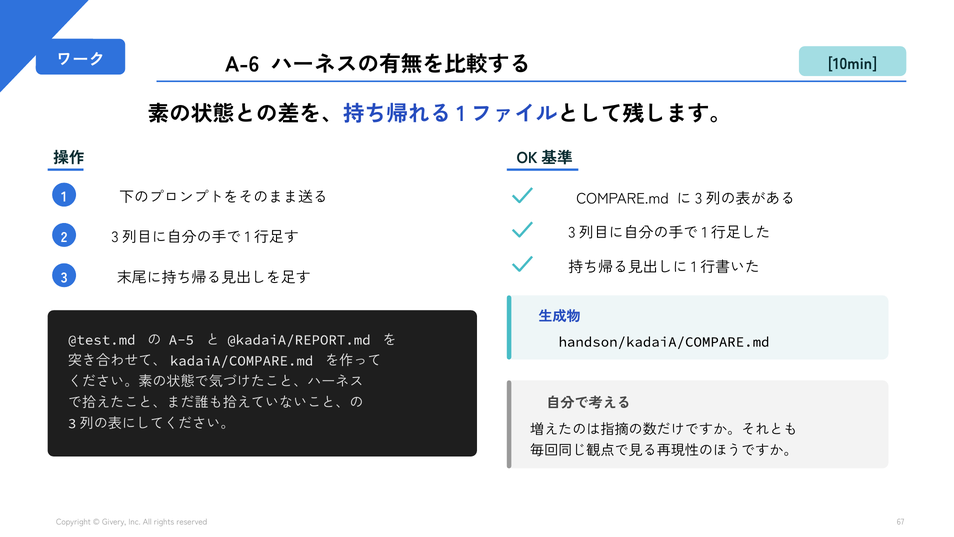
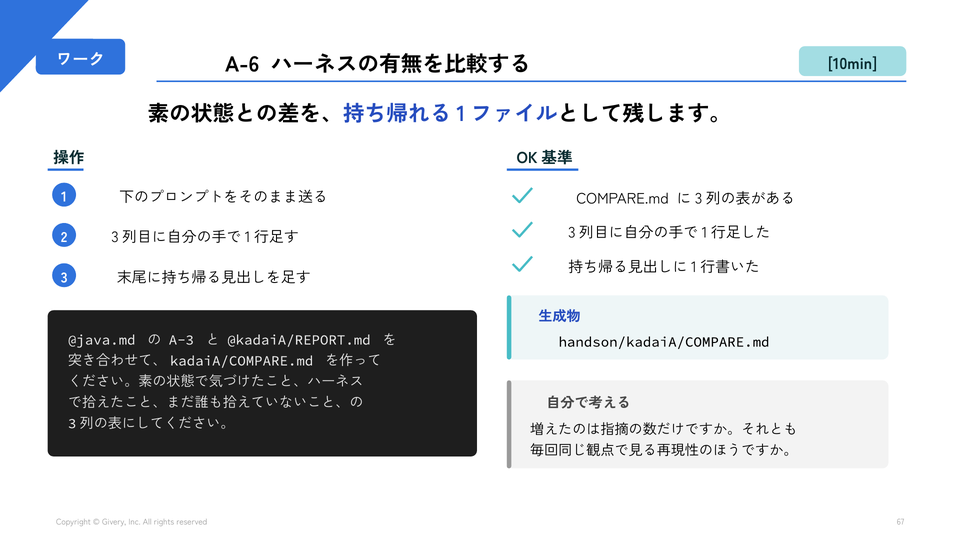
@test.md: @test.md -> @java.md (102, 340)
A-5: A-5 -> A-3 (181, 340)
